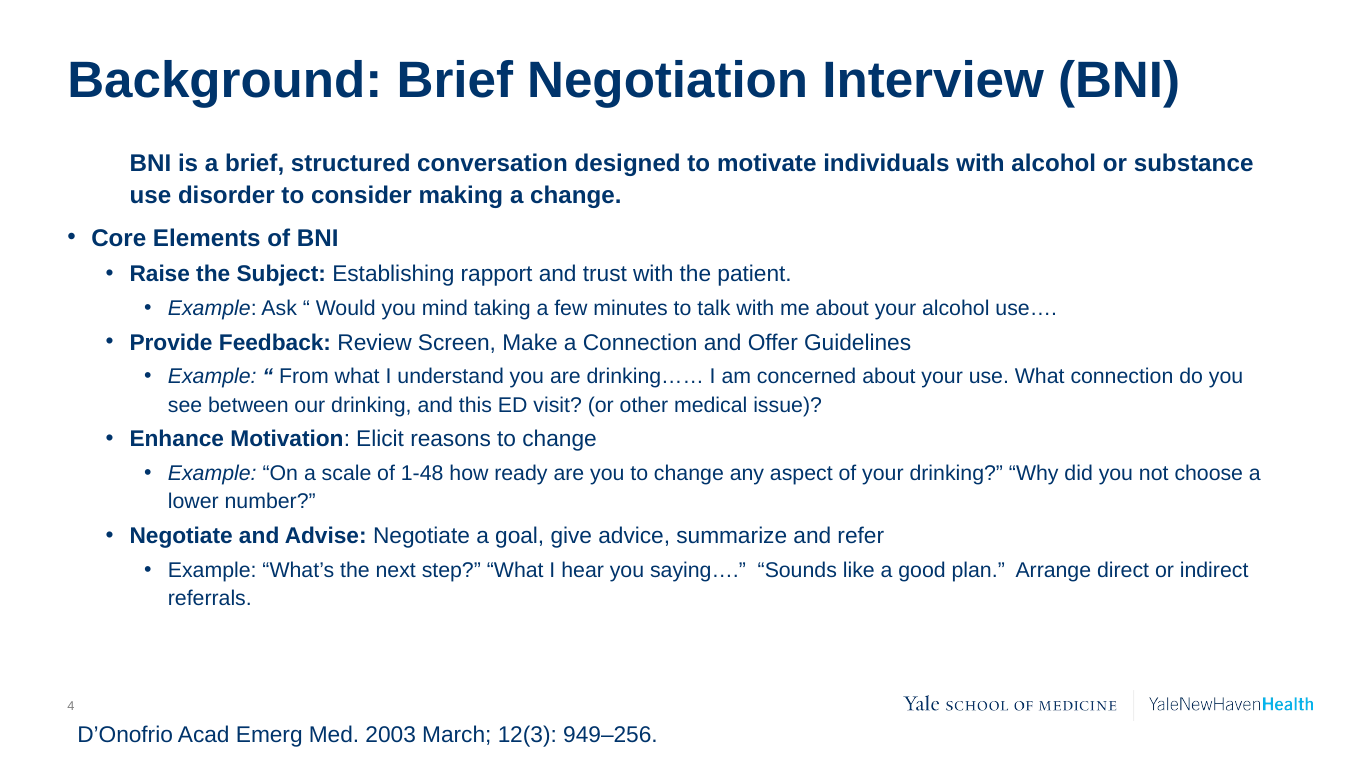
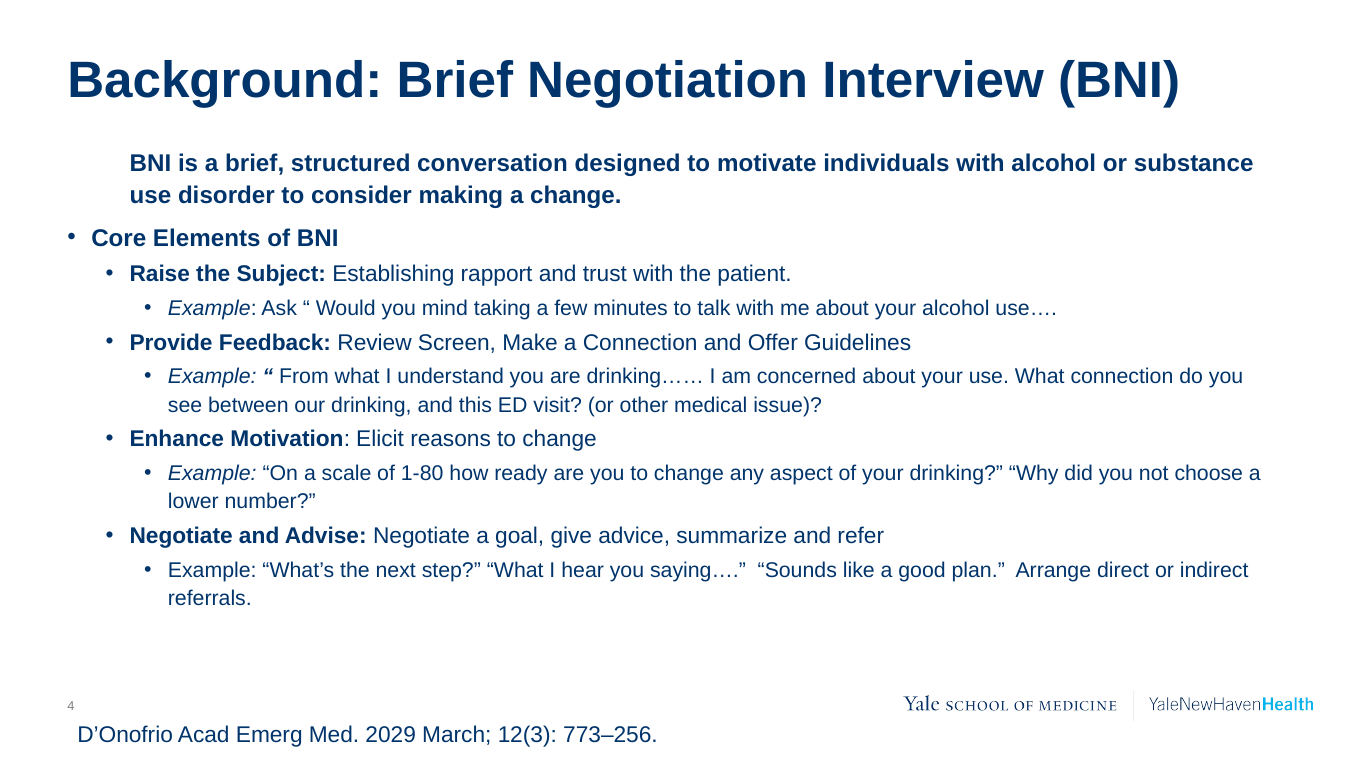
1-48: 1-48 -> 1-80 (422, 474)
2003: 2003 -> 2029 (391, 735)
949–256: 949–256 -> 773–256 (610, 735)
